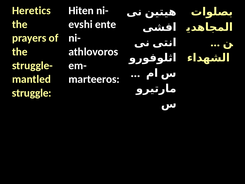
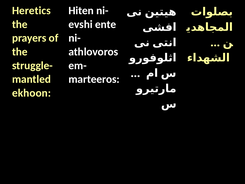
struggle: struggle -> ekhoon (32, 93)
